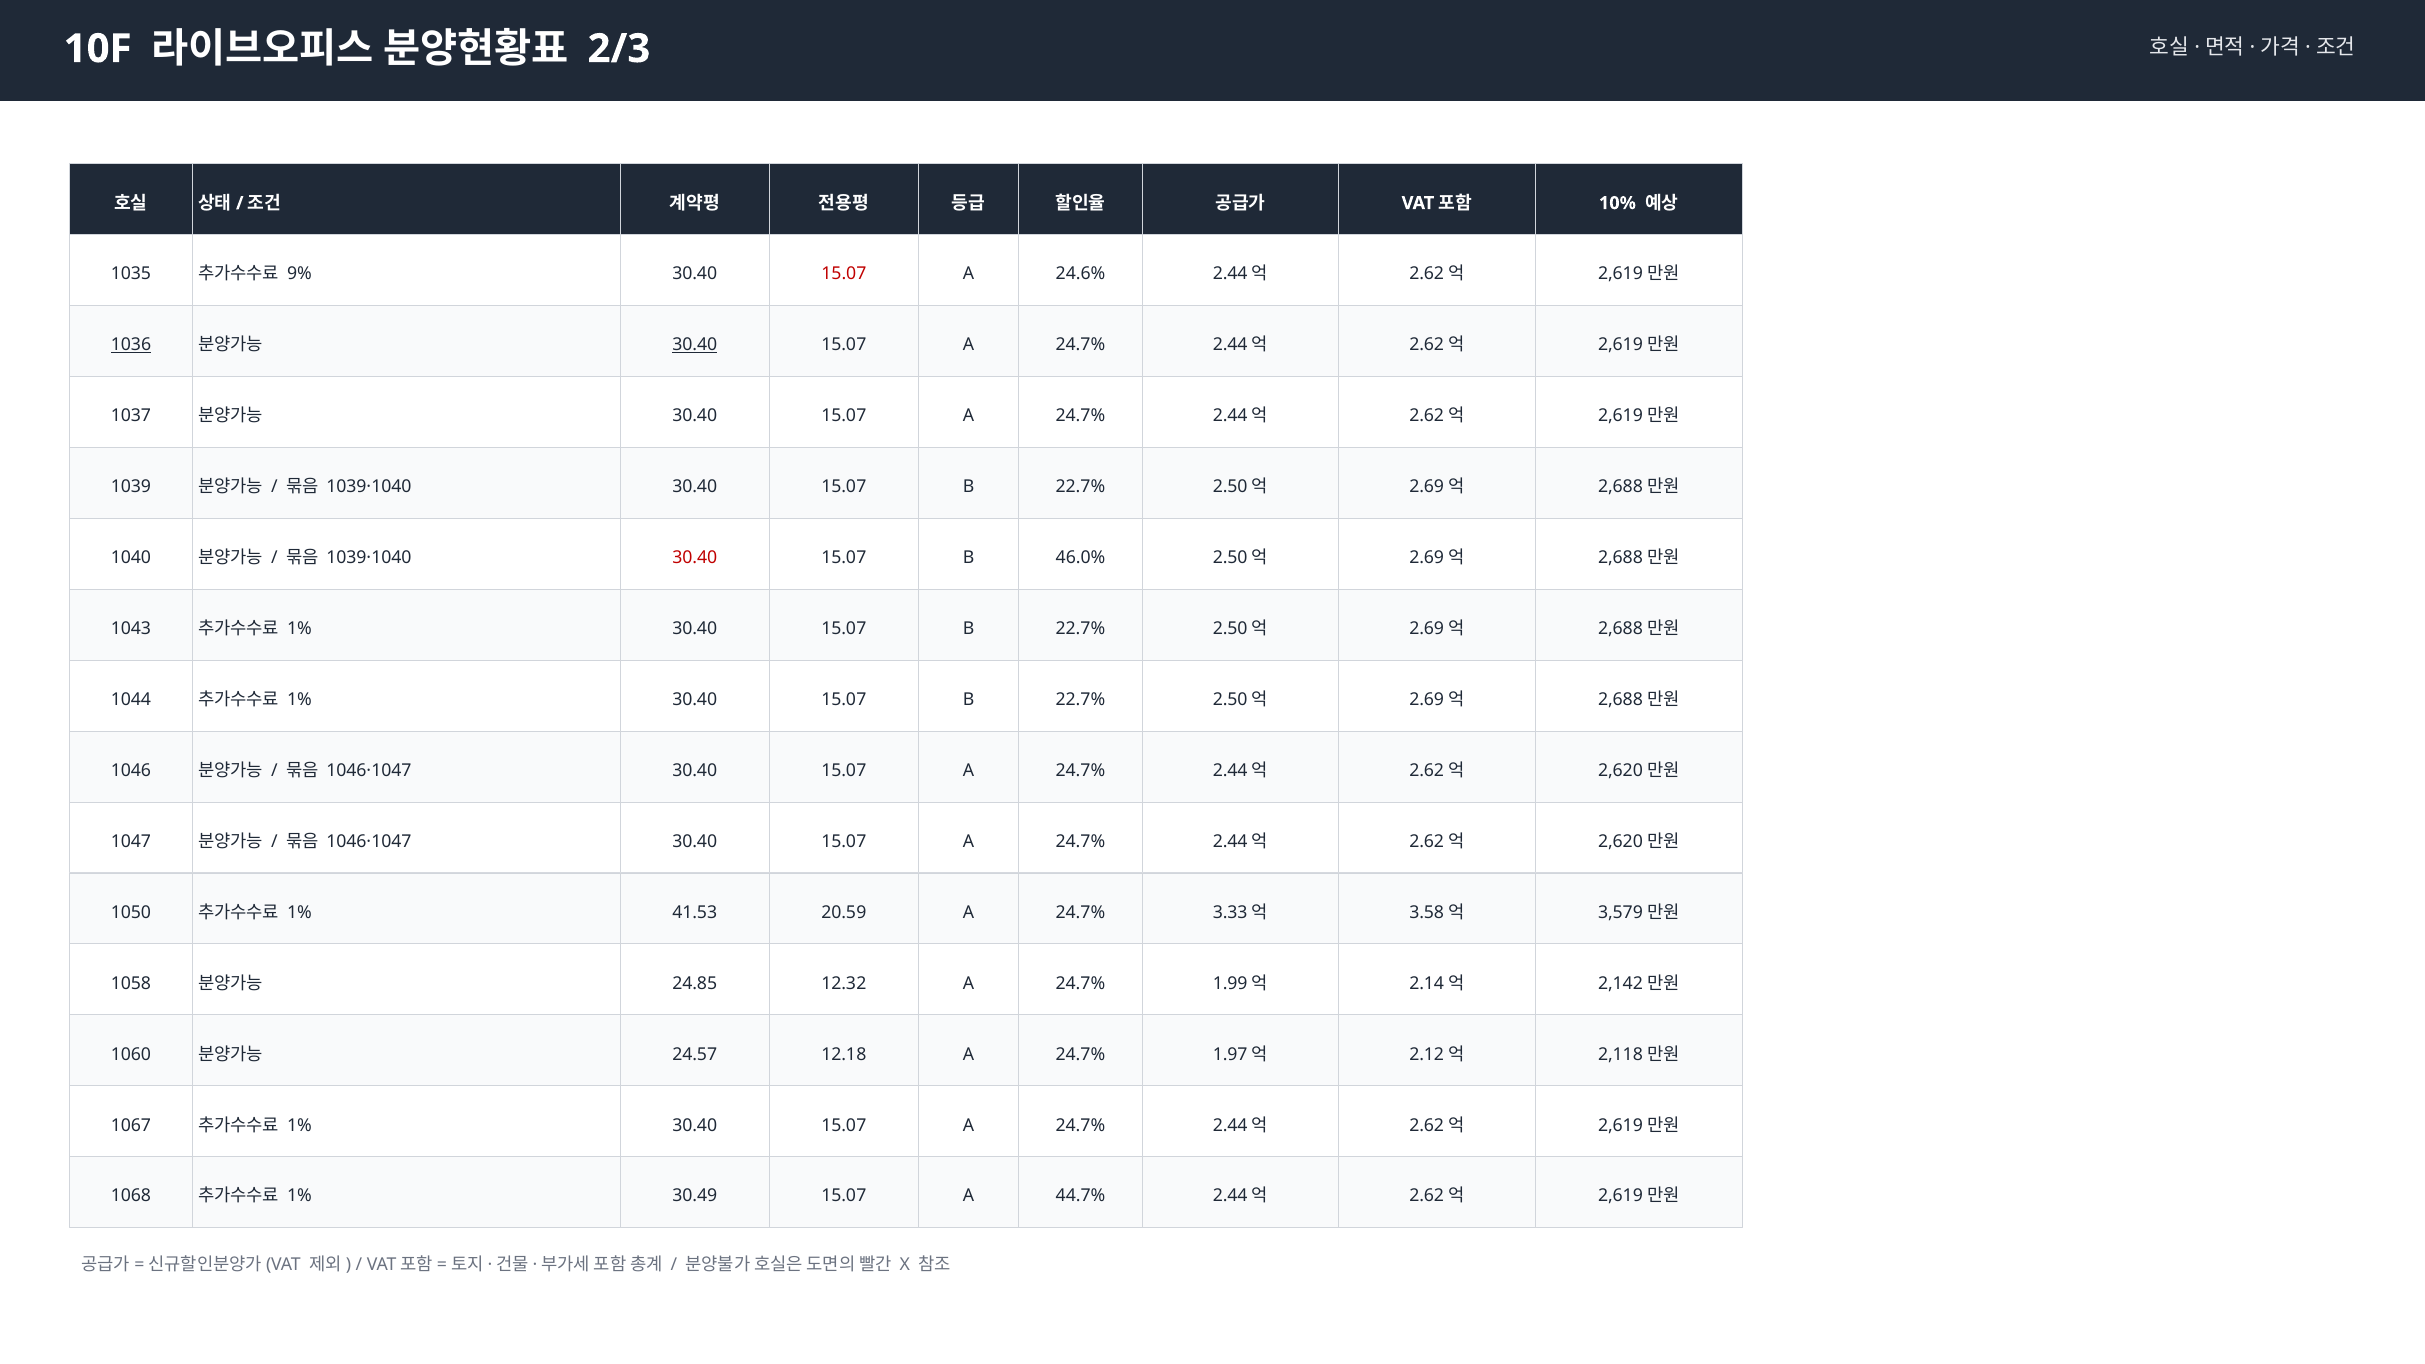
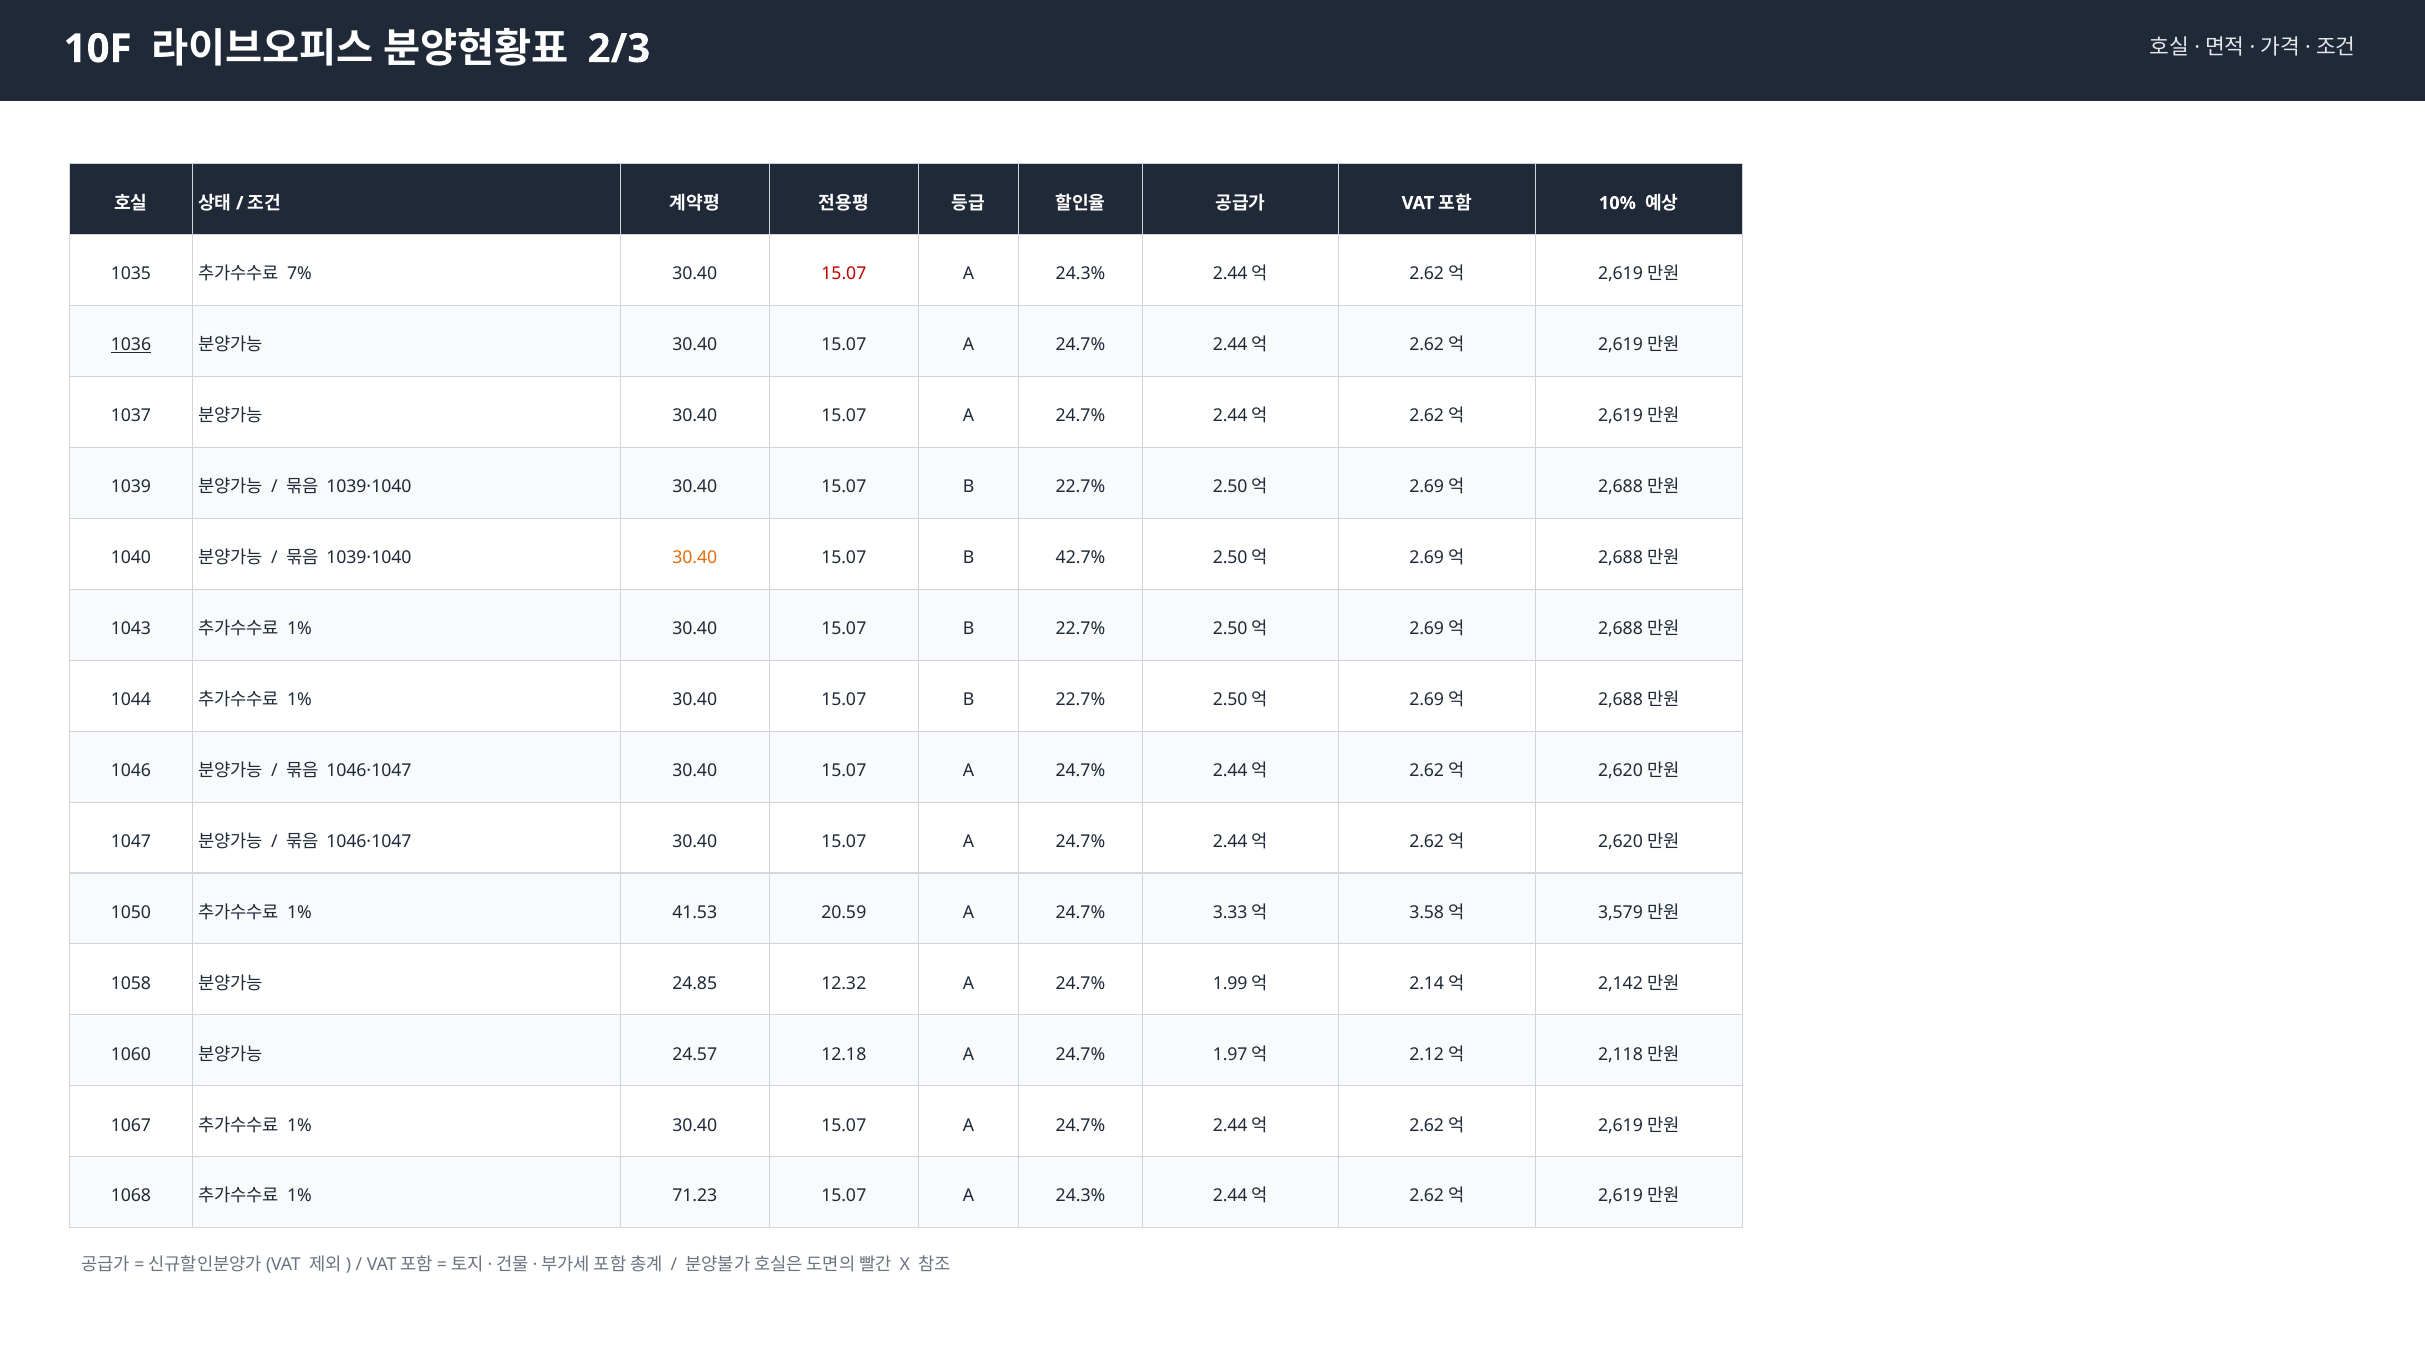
9%: 9% -> 7% (299, 274)
24.6%: 24.6% -> 24.3% (1080, 274)
30.40 underline: present -> none (695, 345)
30.40 colour: red -> orange (695, 558)
46.0%: 46.0% -> 42.7% (1080, 558)
30.49: 30.49 -> 71.23 (695, 1196)
44.7%: 44.7% -> 24.3% (1080, 1196)
